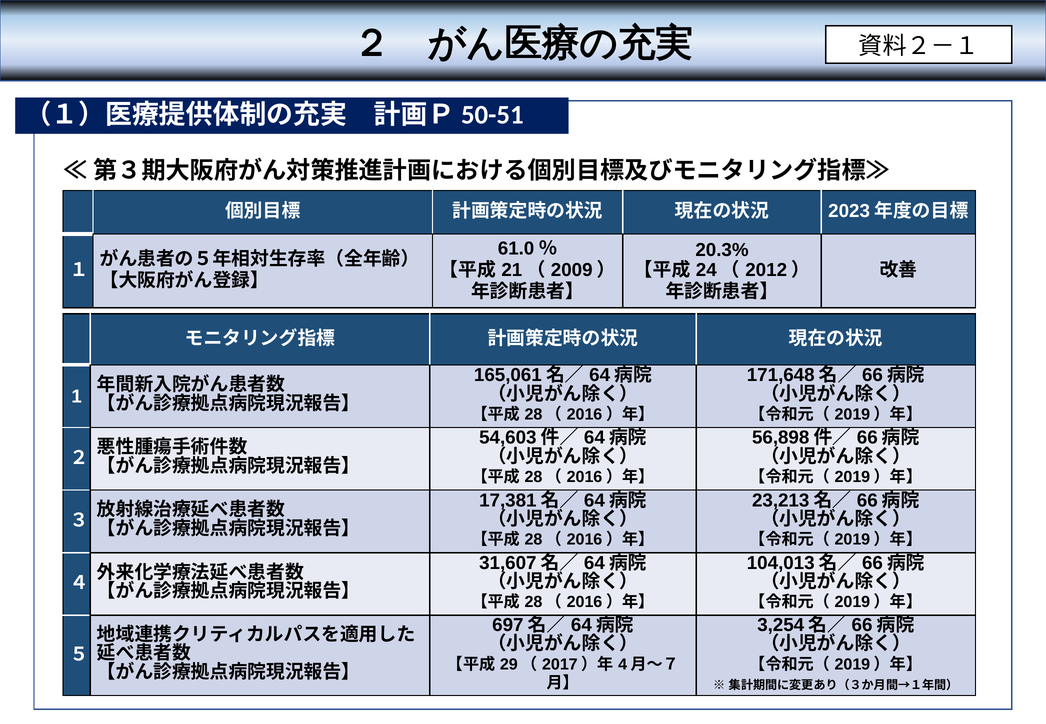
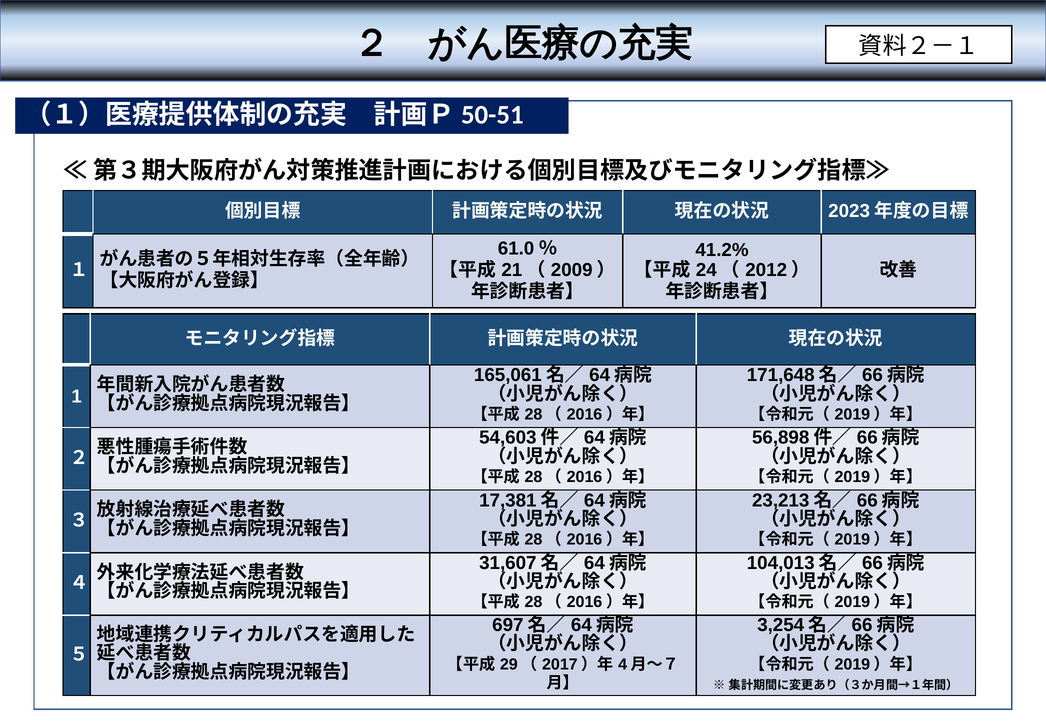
20.3%: 20.3% -> 41.2% (722, 250)
